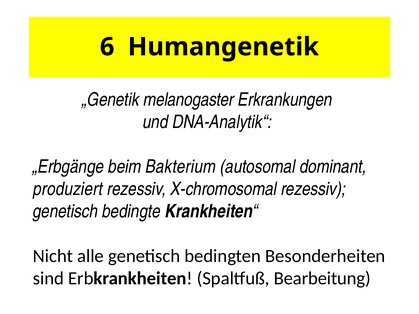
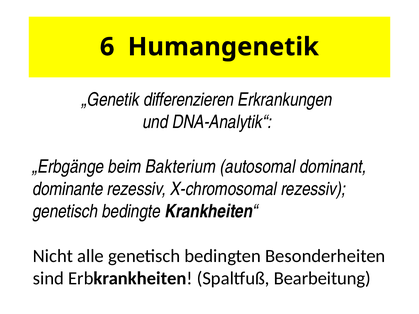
melanogaster: melanogaster -> differenzieren (189, 100)
produziert: produziert -> dominante (68, 189)
